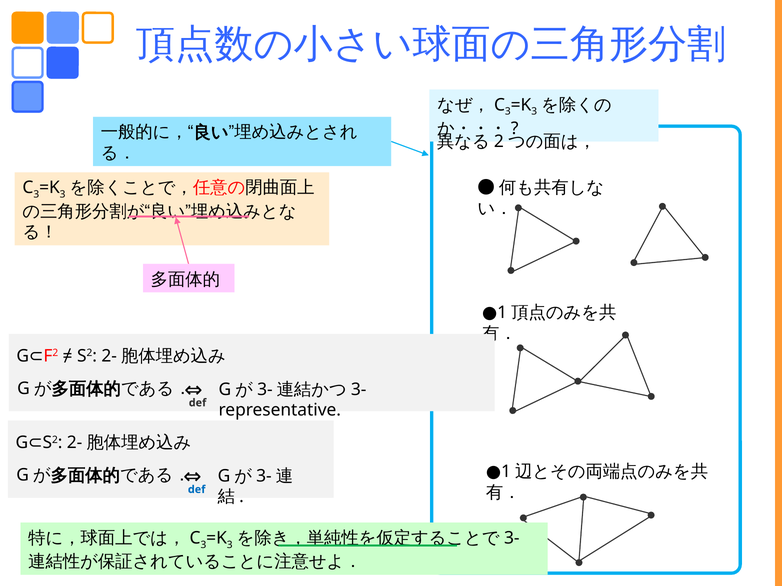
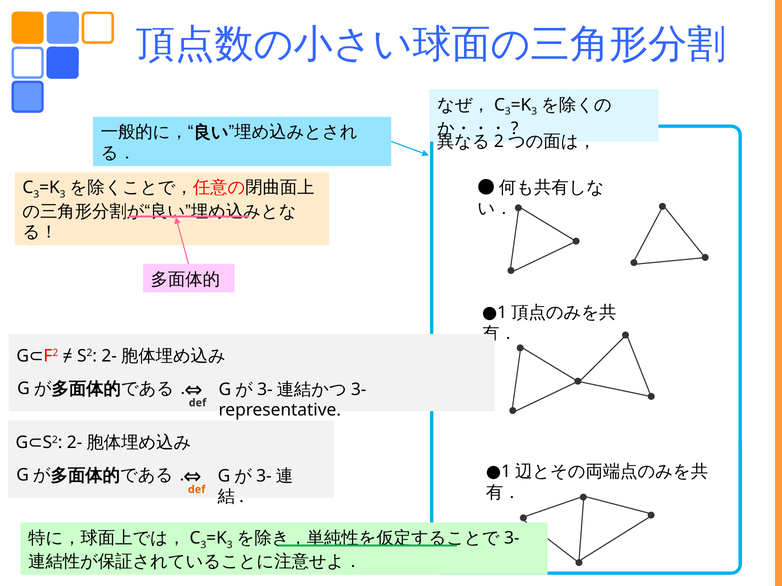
def colour: blue -> orange (197, 490)
